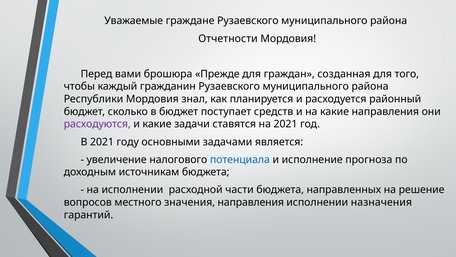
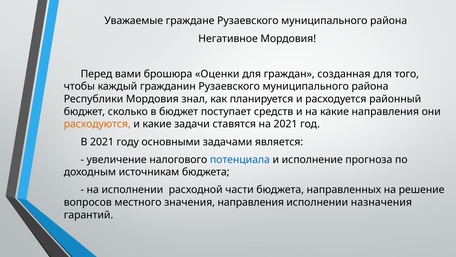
Отчетности: Отчетности -> Негативное (228, 38)
Прежде: Прежде -> Оценки (217, 74)
расходуются colour: purple -> orange (97, 124)
